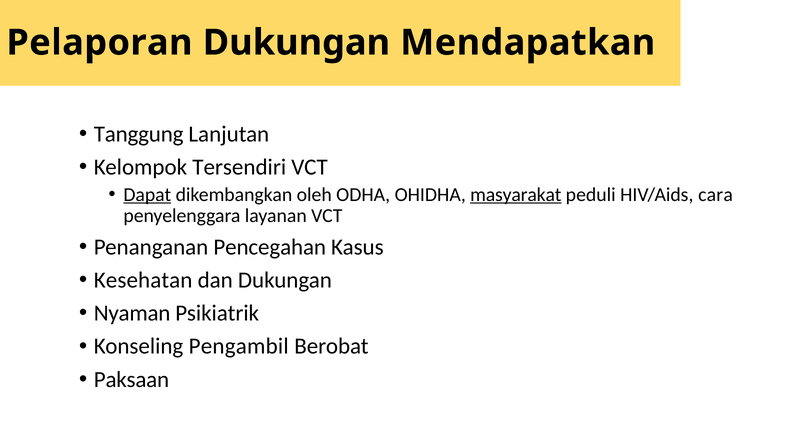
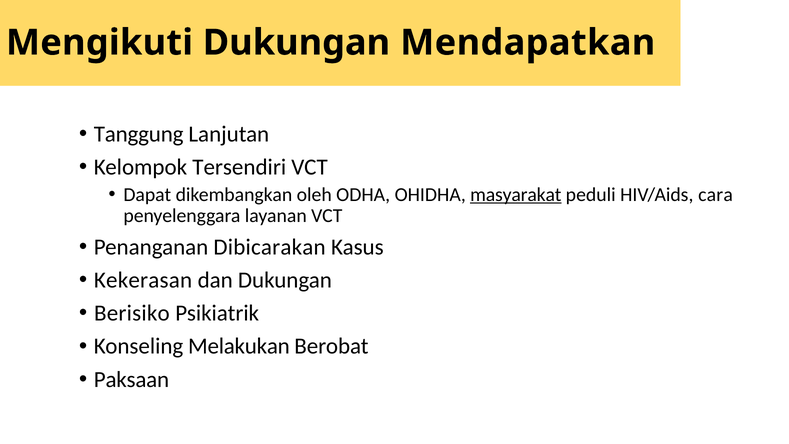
Pelaporan: Pelaporan -> Mengikuti (99, 43)
Dapat underline: present -> none (147, 194)
Pencegahan: Pencegahan -> Dibicarakan (270, 247)
Kesehatan: Kesehatan -> Kekerasan (143, 280)
Nyaman: Nyaman -> Berisiko (132, 313)
Pengambil: Pengambil -> Melakukan (239, 346)
